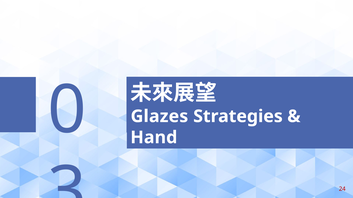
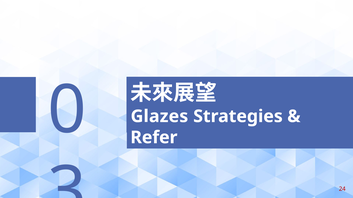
Hand: Hand -> Refer (154, 138)
